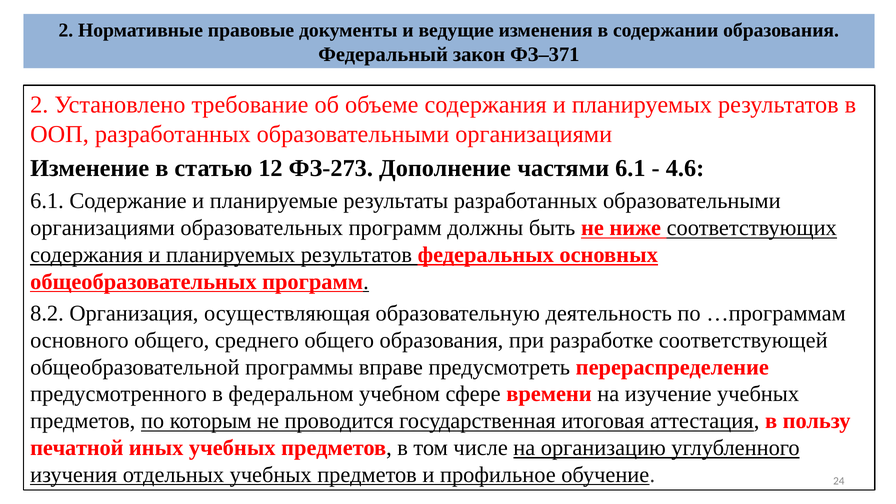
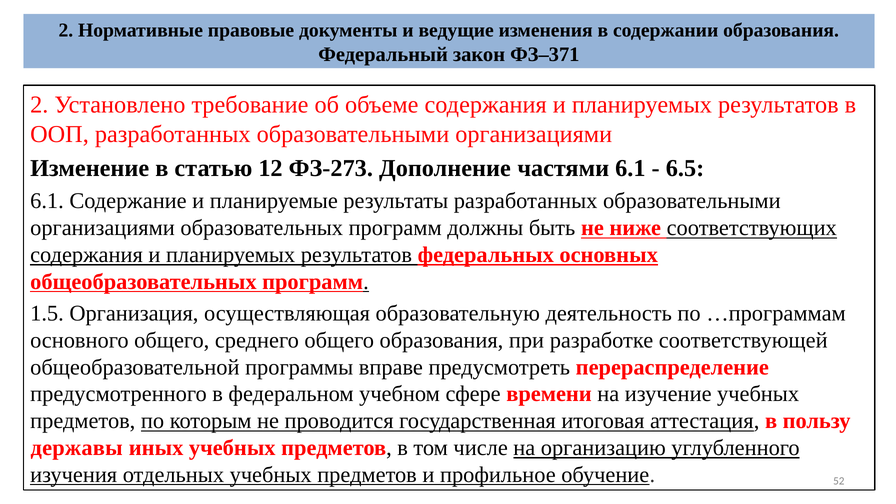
4.6: 4.6 -> 6.5 (685, 168)
8.2: 8.2 -> 1.5 (47, 313)
печатной: печатной -> державы (77, 448)
24: 24 -> 52 (839, 481)
